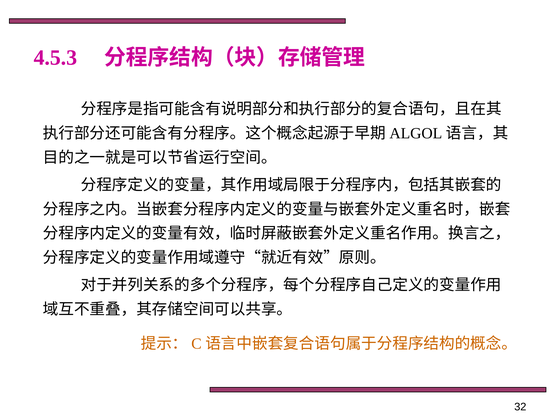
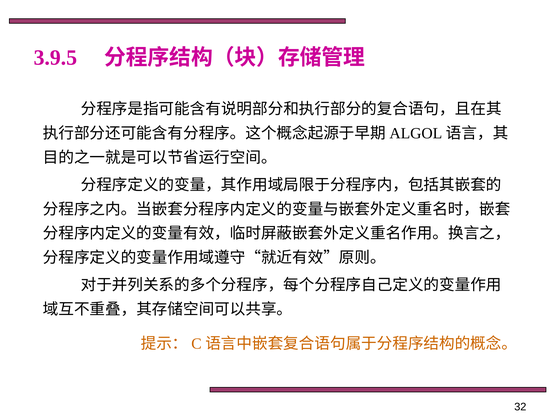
4.5.3: 4.5.3 -> 3.9.5 (55, 57)
